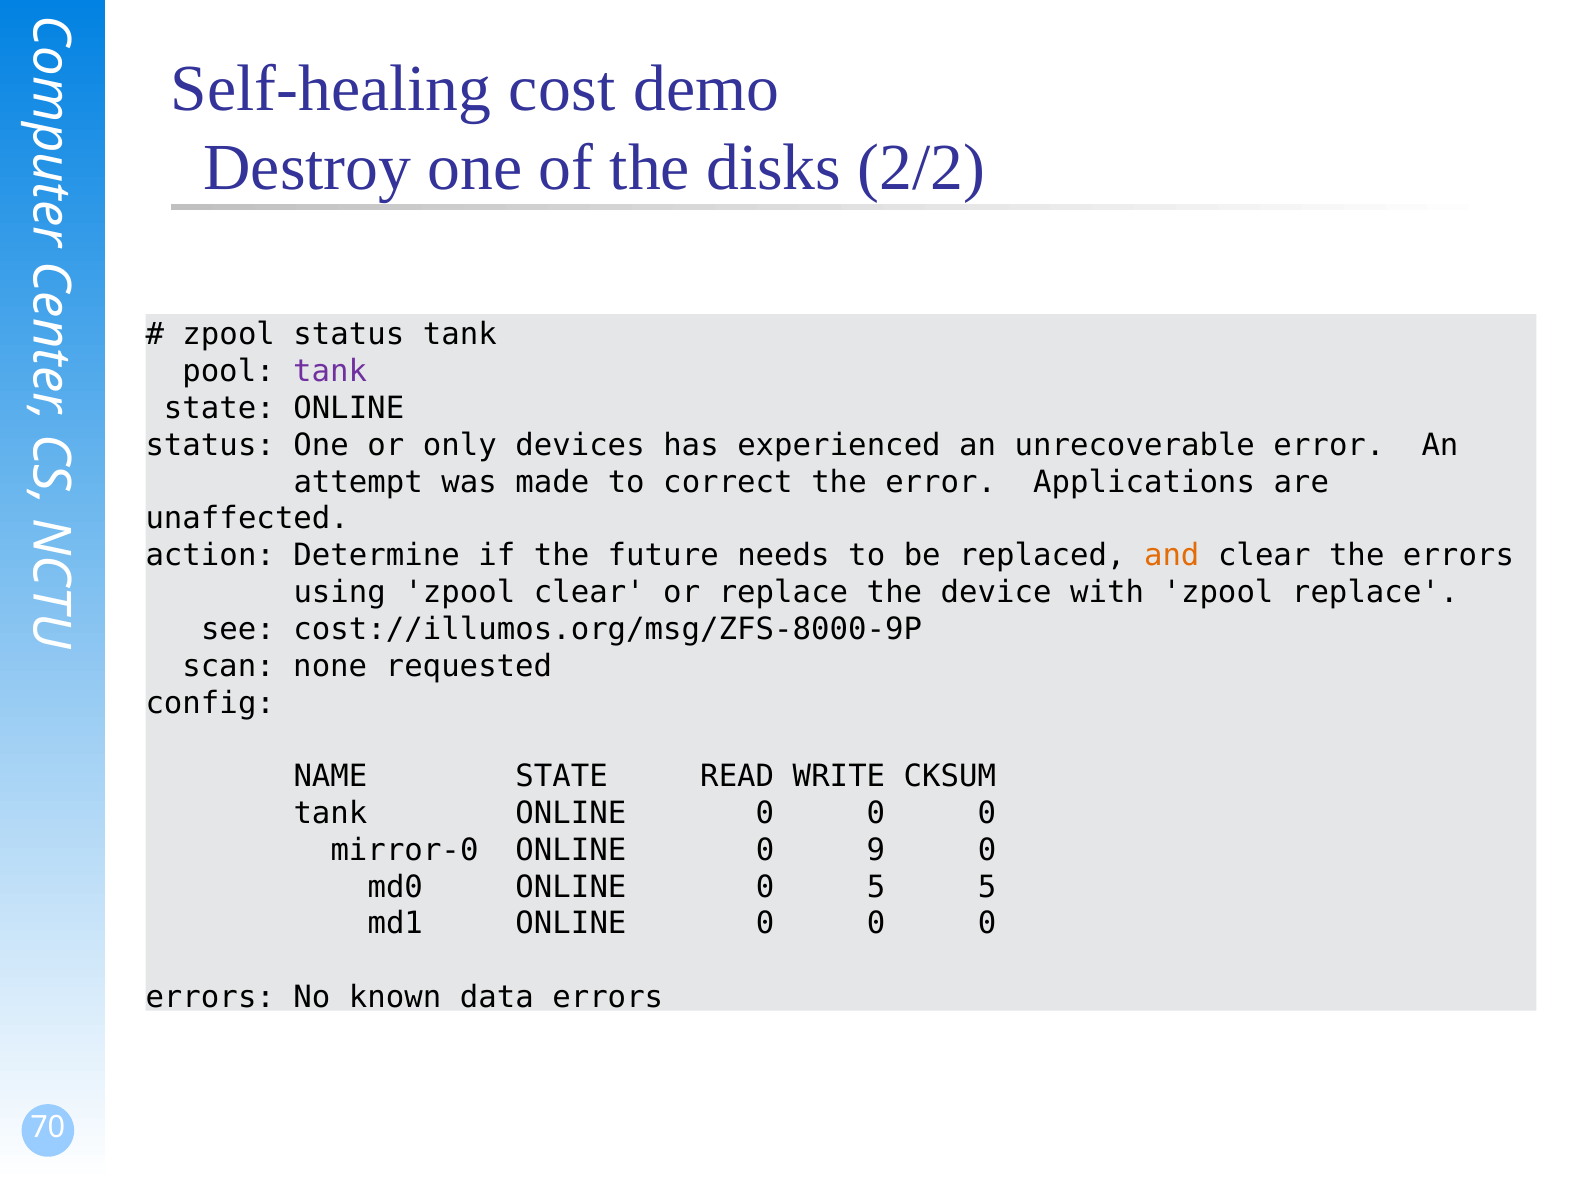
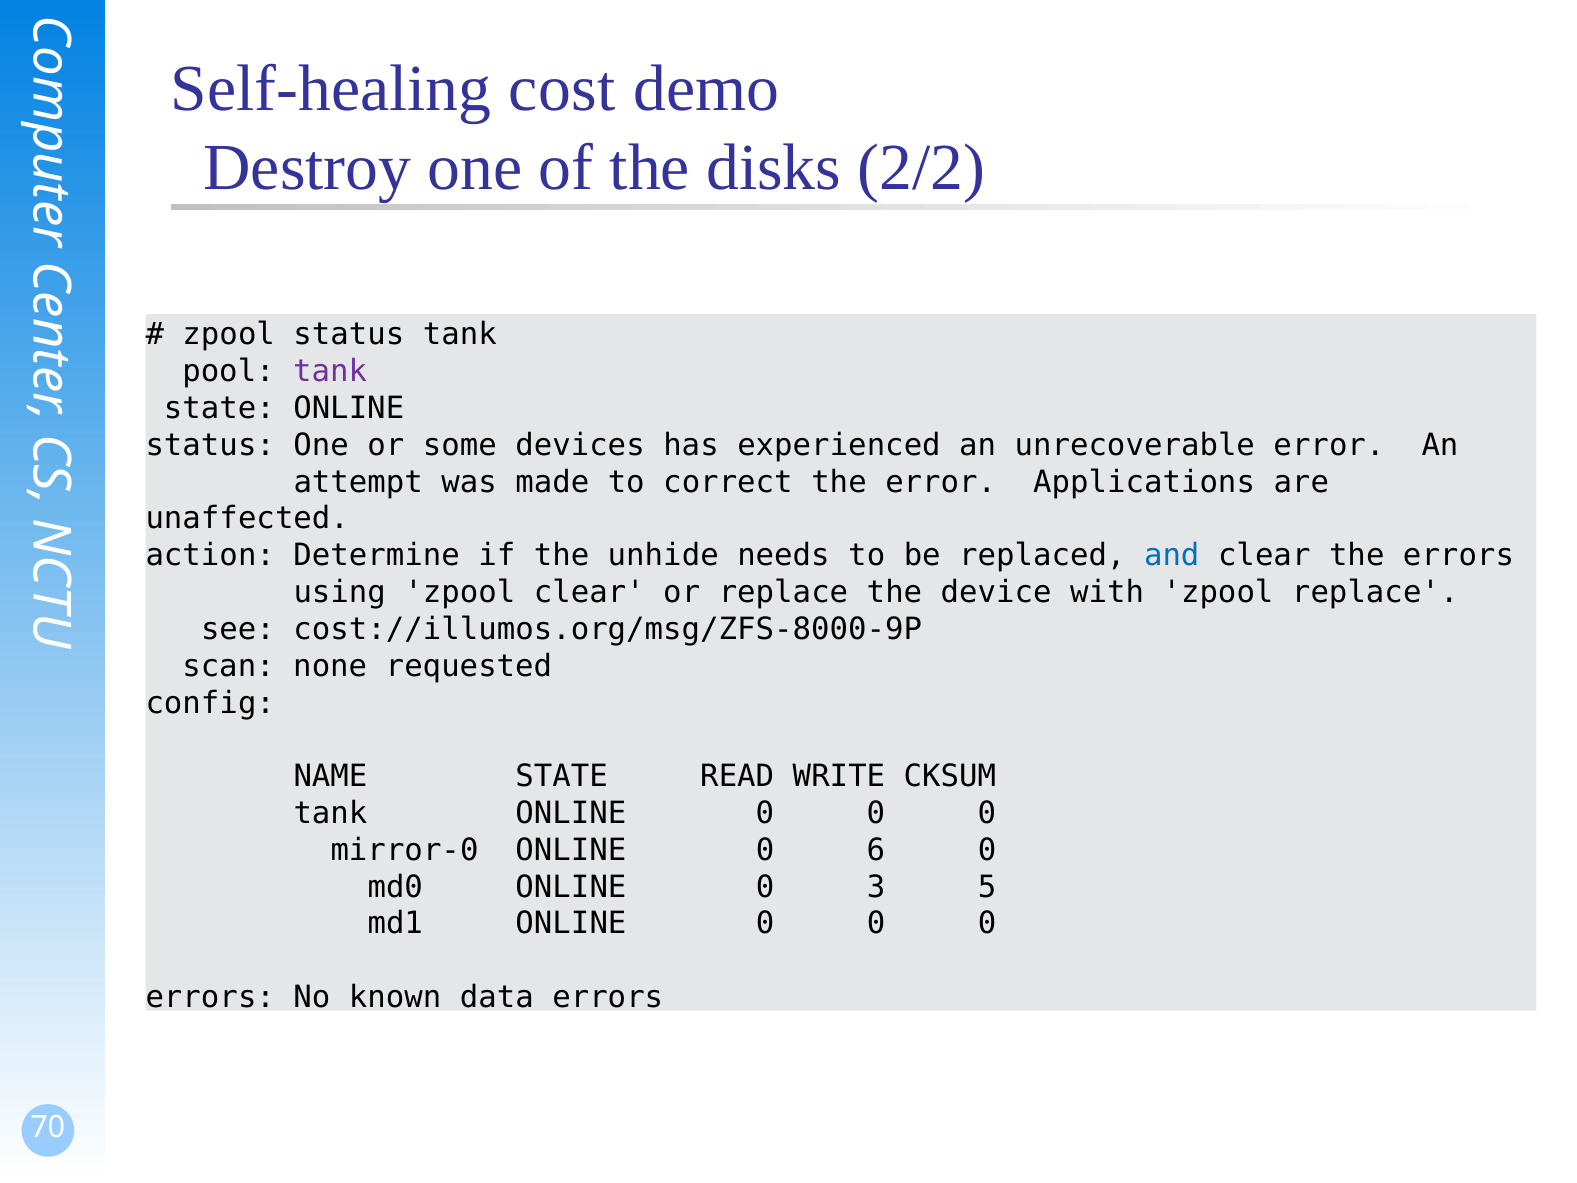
only: only -> some (460, 445)
future: future -> unhide (663, 555)
and colour: orange -> blue (1172, 555)
9: 9 -> 6 (876, 850)
0 5: 5 -> 3 (876, 887)
